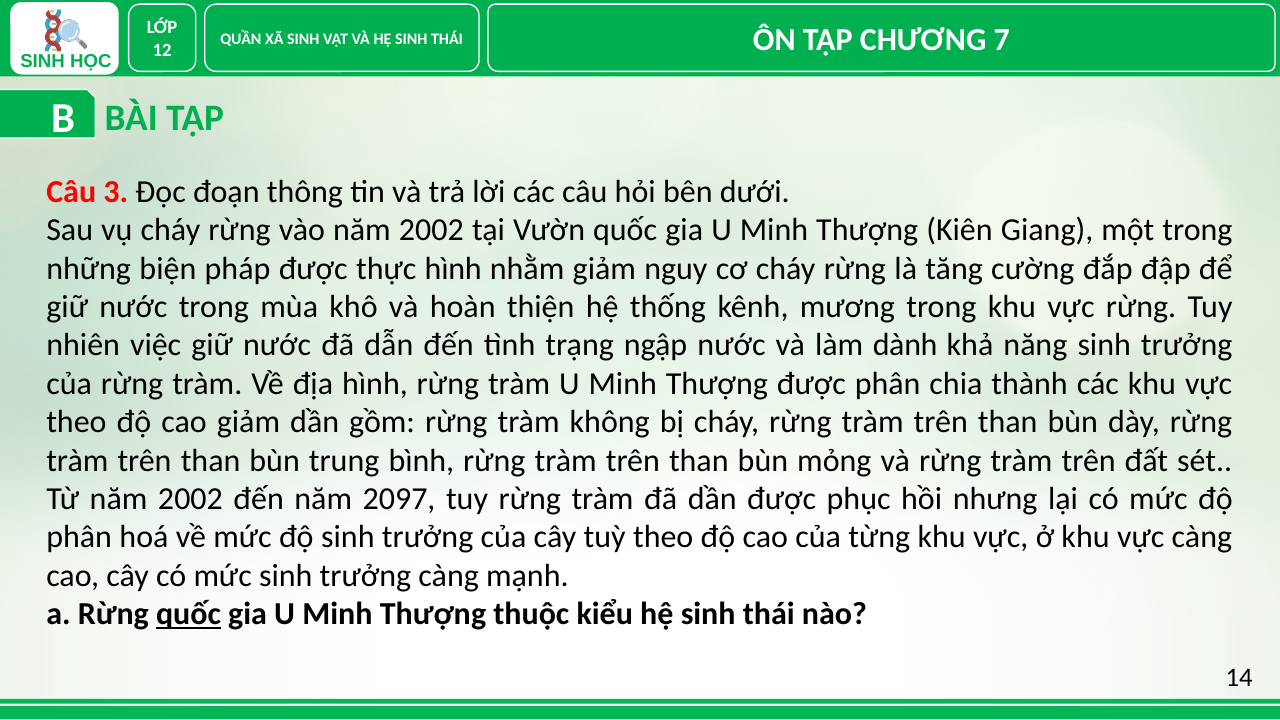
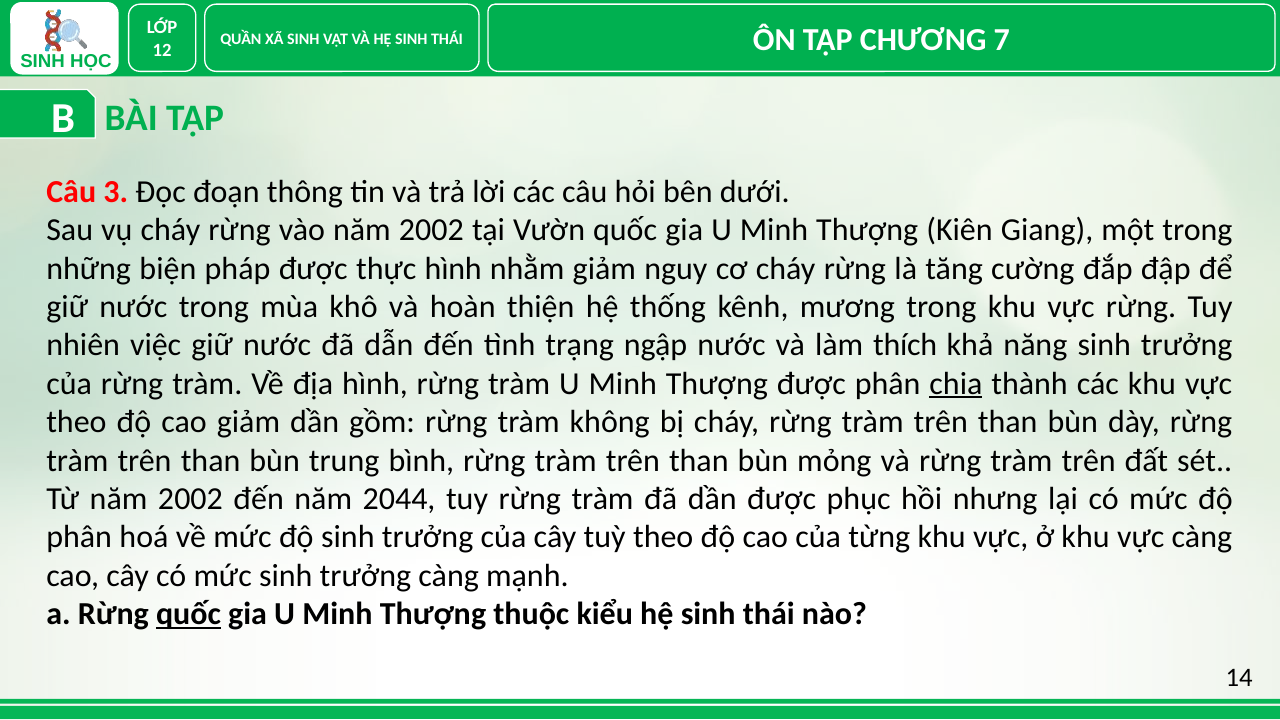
dành: dành -> thích (905, 345)
chia underline: none -> present (956, 384)
2097: 2097 -> 2044 (399, 499)
